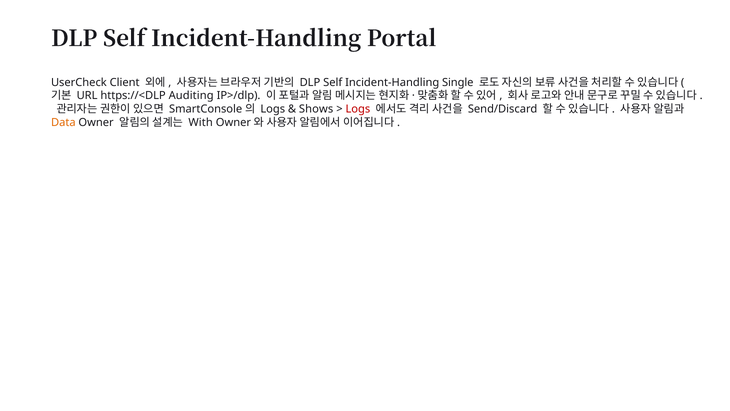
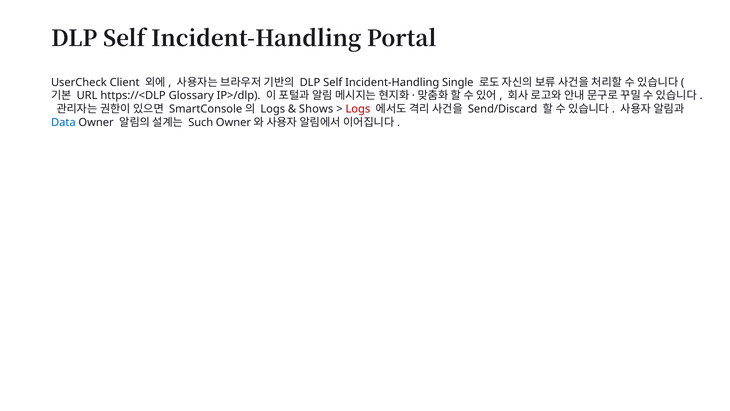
Auditing: Auditing -> Glossary (191, 96)
Data colour: orange -> blue (63, 122)
With: With -> Such (201, 122)
